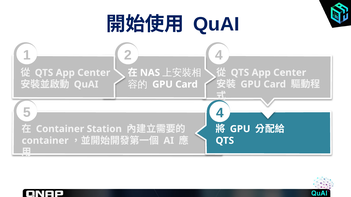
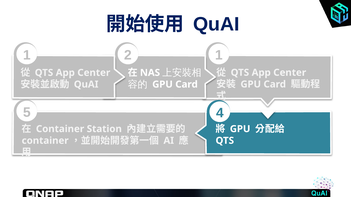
1 4: 4 -> 1 (219, 55)
